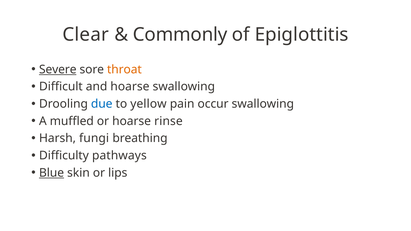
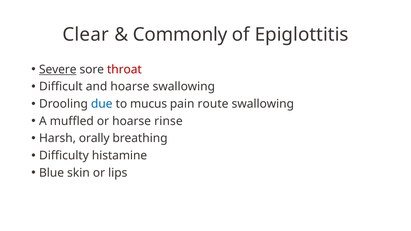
throat colour: orange -> red (124, 69)
yellow: yellow -> mucus (149, 104)
occur: occur -> route (213, 104)
fungi: fungi -> orally (94, 138)
pathways: pathways -> histamine (120, 156)
Blue underline: present -> none (52, 173)
